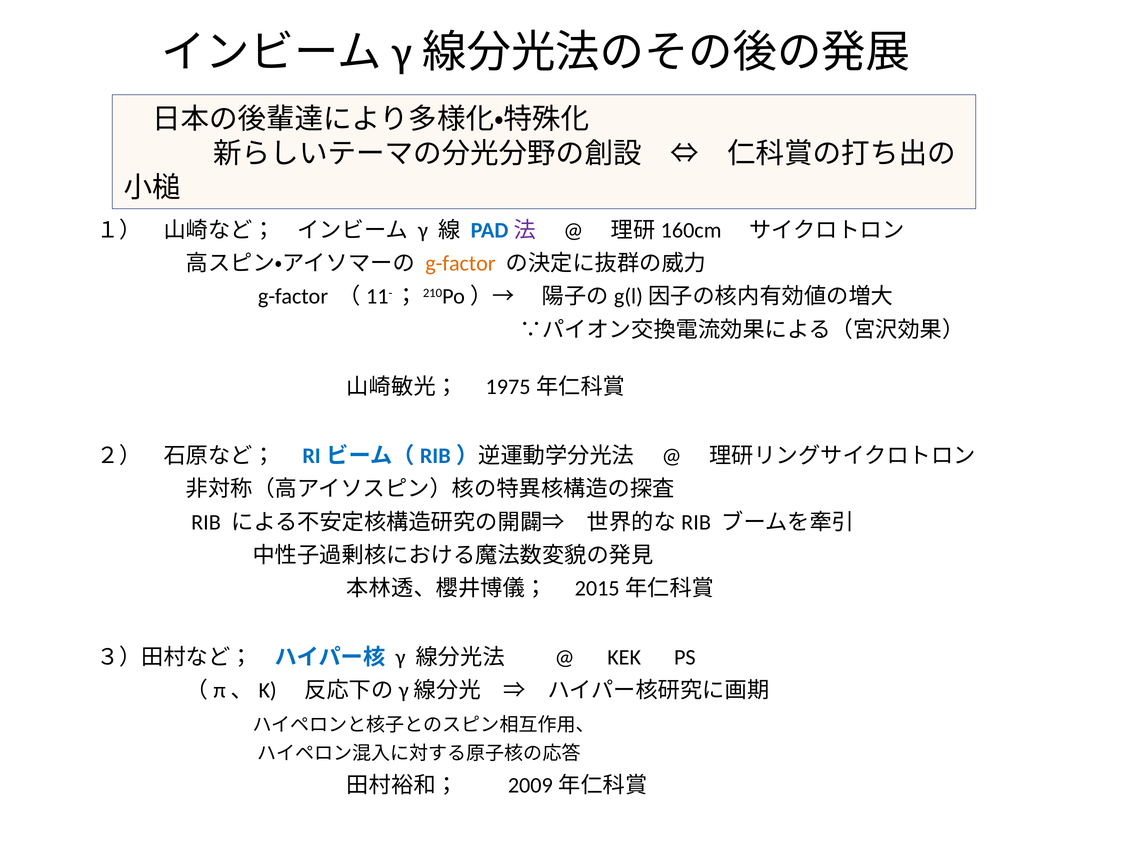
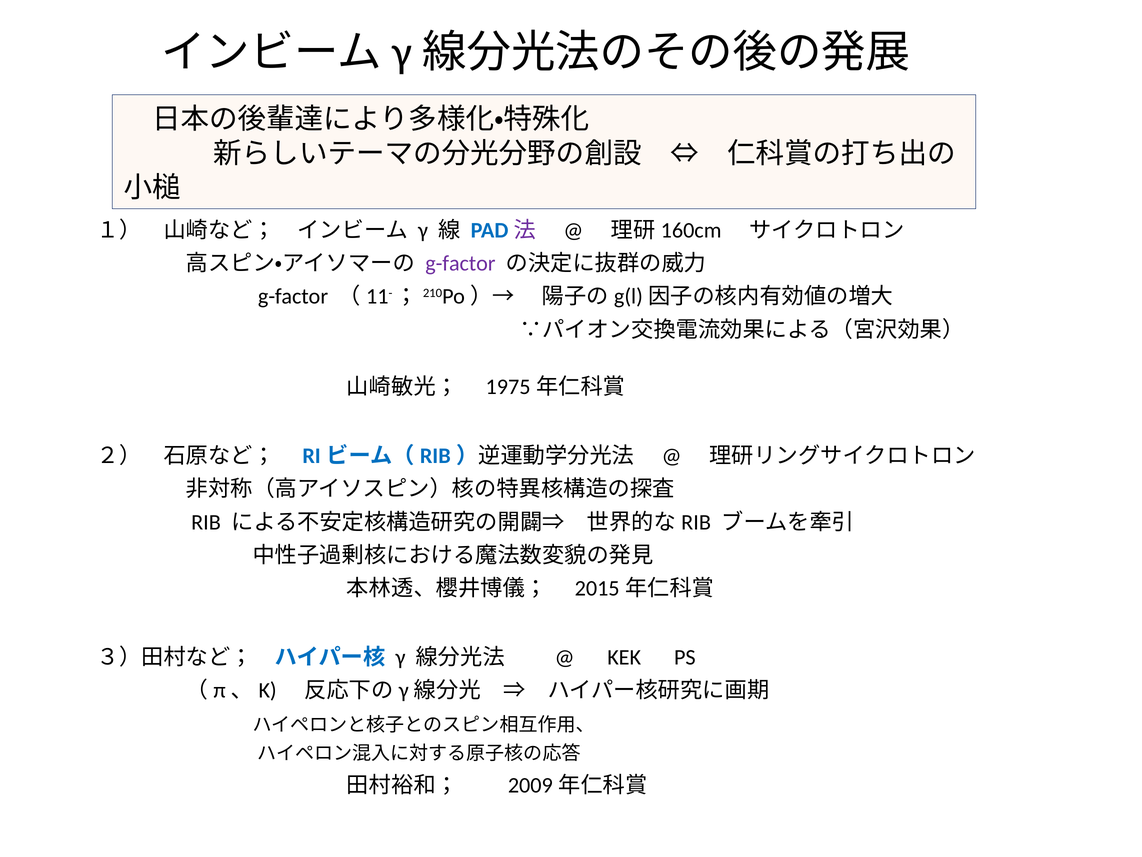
g-factor colour: orange -> purple (460, 263)
